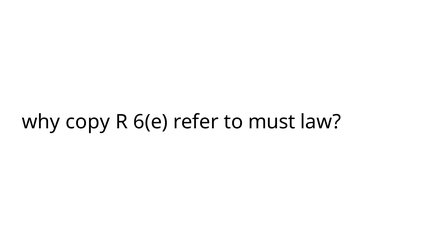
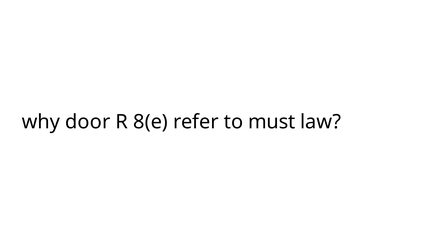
copy: copy -> door (88, 122)
6(e: 6(e -> 8(e (151, 122)
